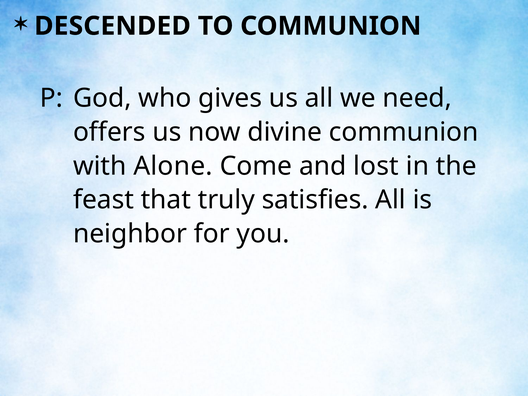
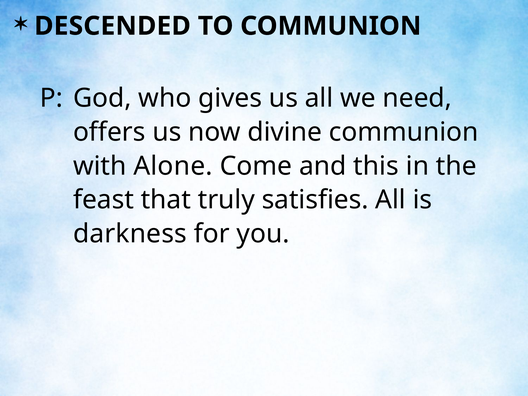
lost: lost -> this (376, 166)
neighbor: neighbor -> darkness (130, 234)
